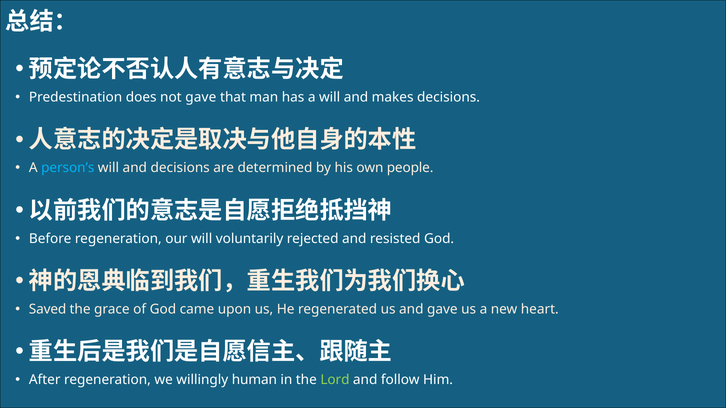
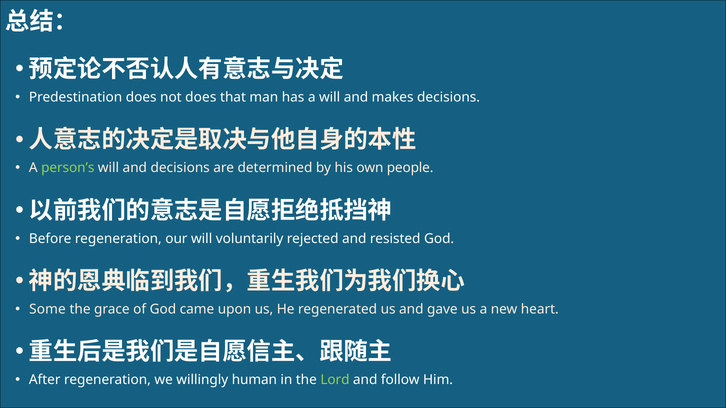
not gave: gave -> does (201, 97)
person’s colour: light blue -> light green (68, 168)
Saved: Saved -> Some (47, 309)
